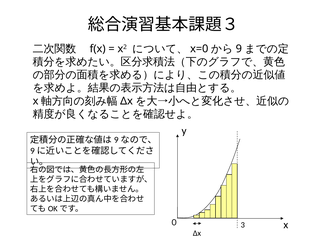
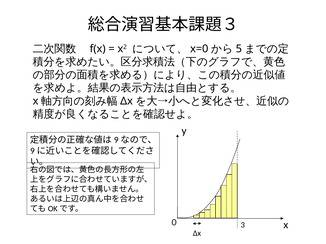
9: 9 -> 5 (239, 49)
